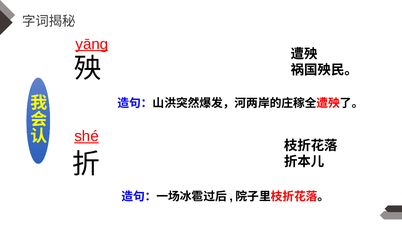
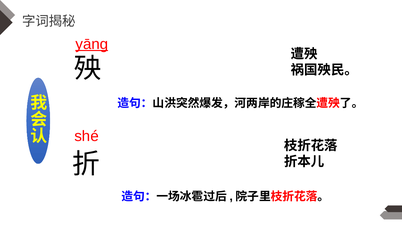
shé underline: present -> none (87, 136)
